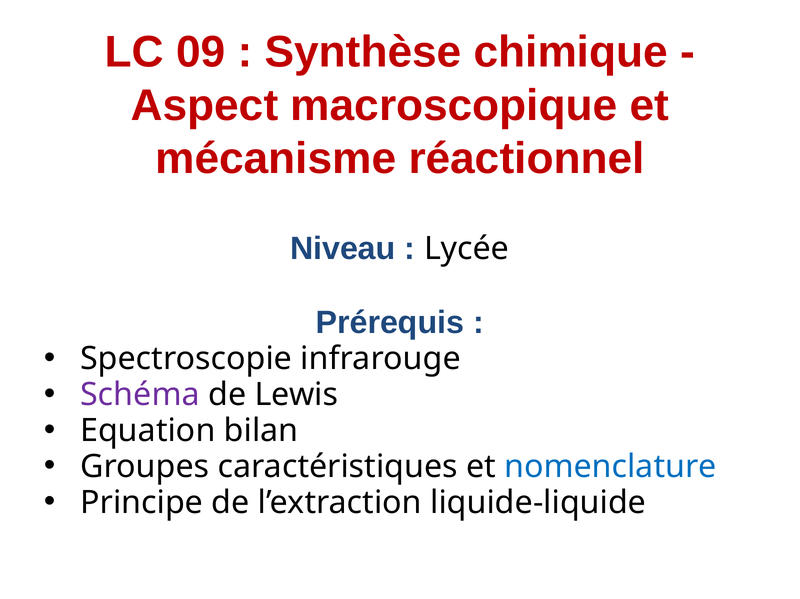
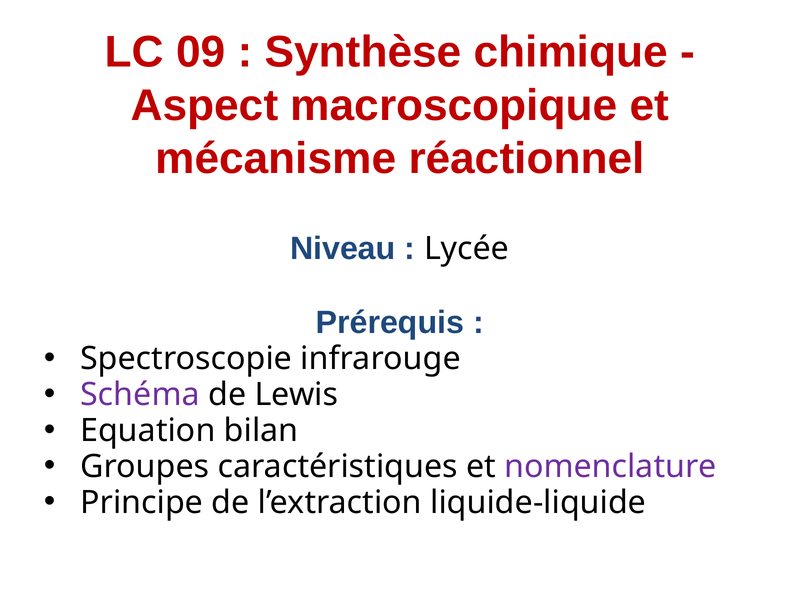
nomenclature colour: blue -> purple (610, 467)
